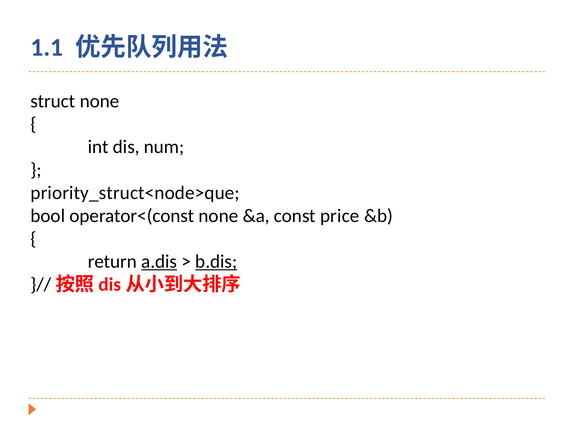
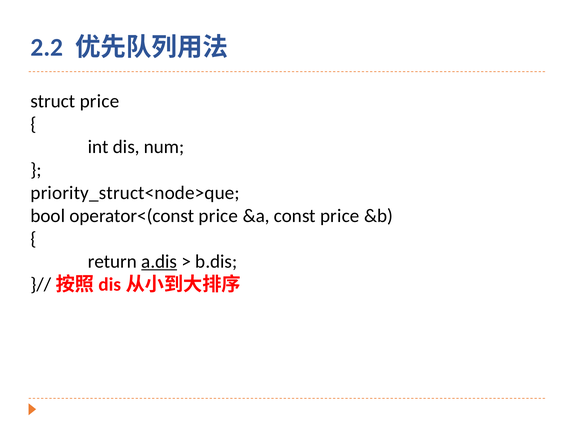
1.1: 1.1 -> 2.2 (47, 47)
struct none: none -> price (99, 101)
operator<(const none: none -> price (218, 216)
b.dis underline: present -> none (216, 262)
